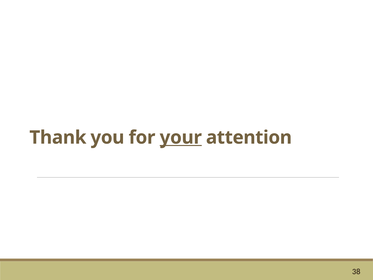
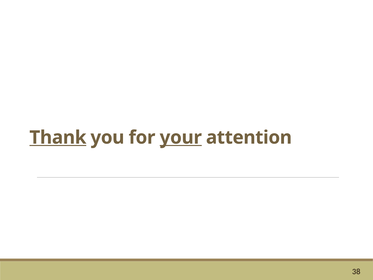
Thank underline: none -> present (58, 137)
